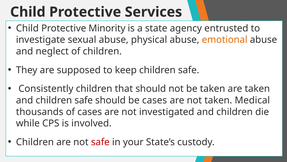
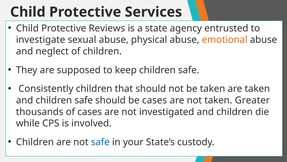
Minority: Minority -> Reviews (107, 28)
Medical: Medical -> Greater (252, 100)
safe colour: red -> blue (100, 142)
